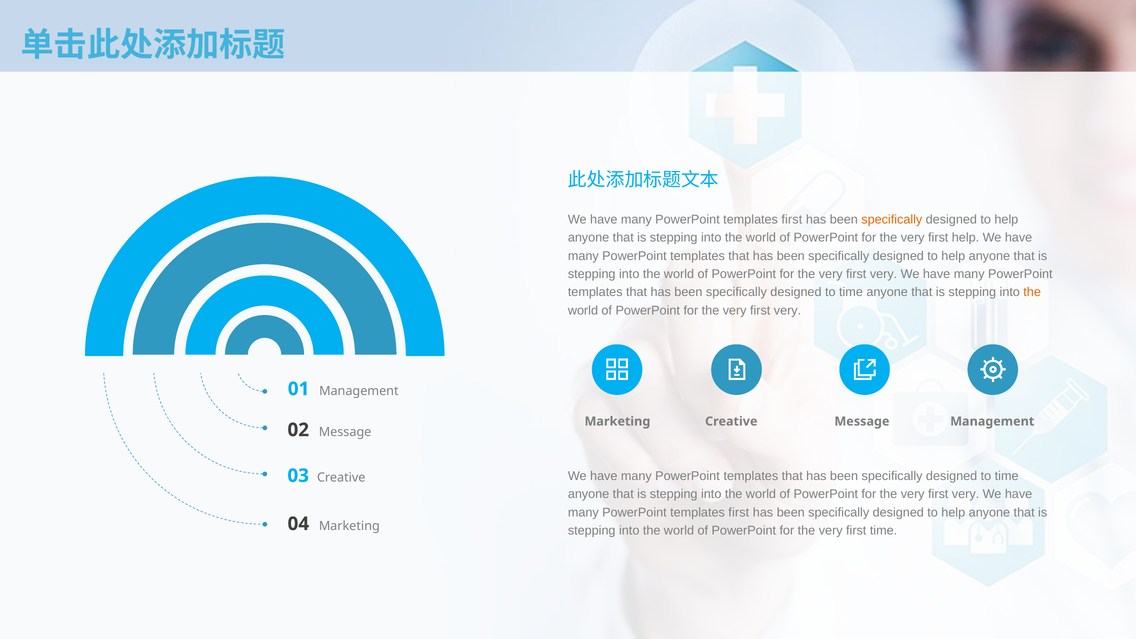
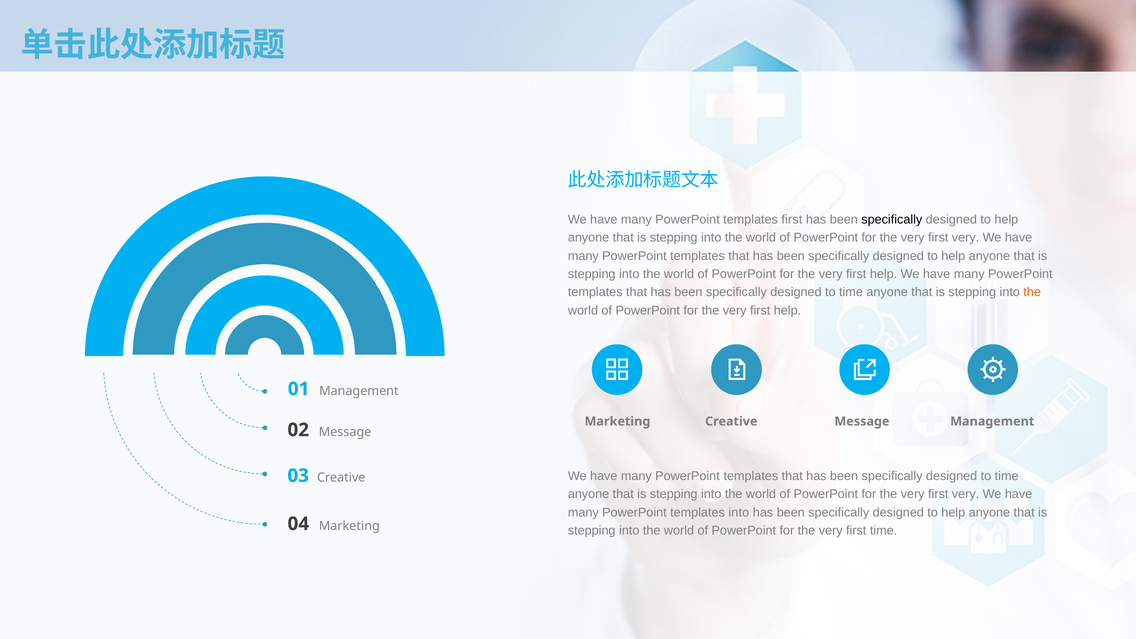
specifically colour: orange -> black (892, 220)
help: help -> very (966, 238)
very: very -> help (884, 274)
very: very -> help (788, 310)
first: first -> into (739, 512)
